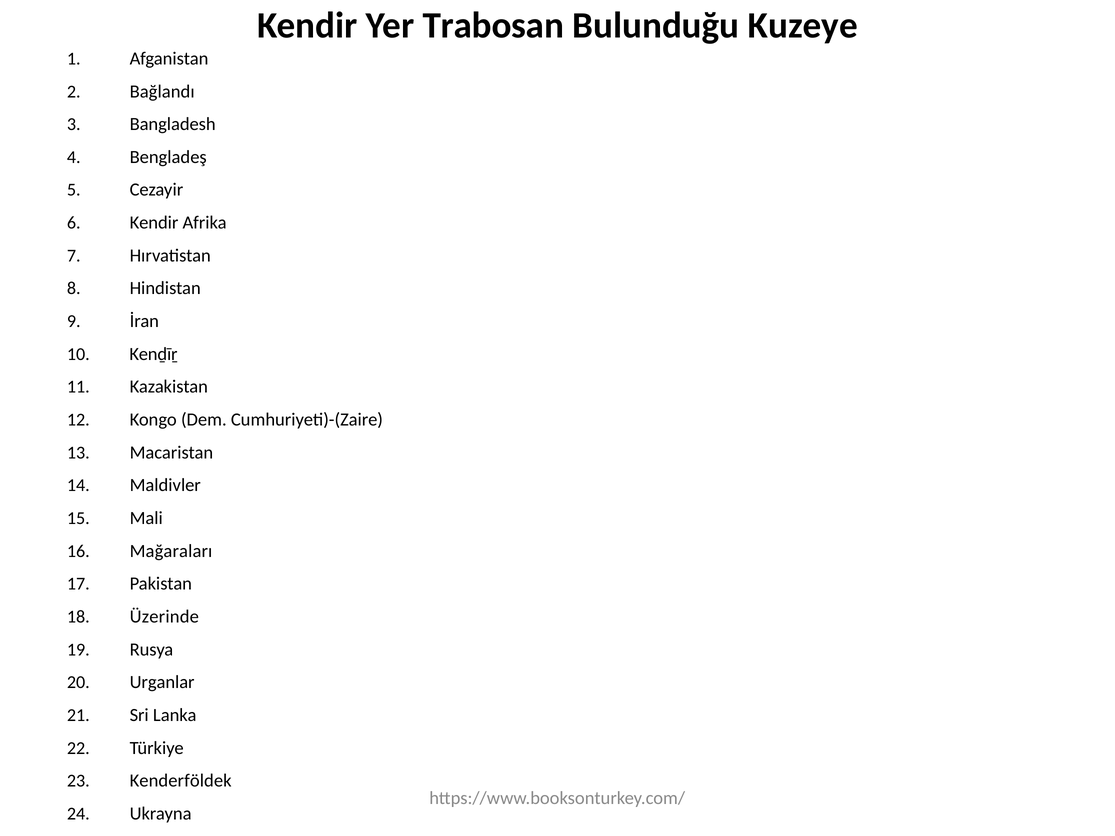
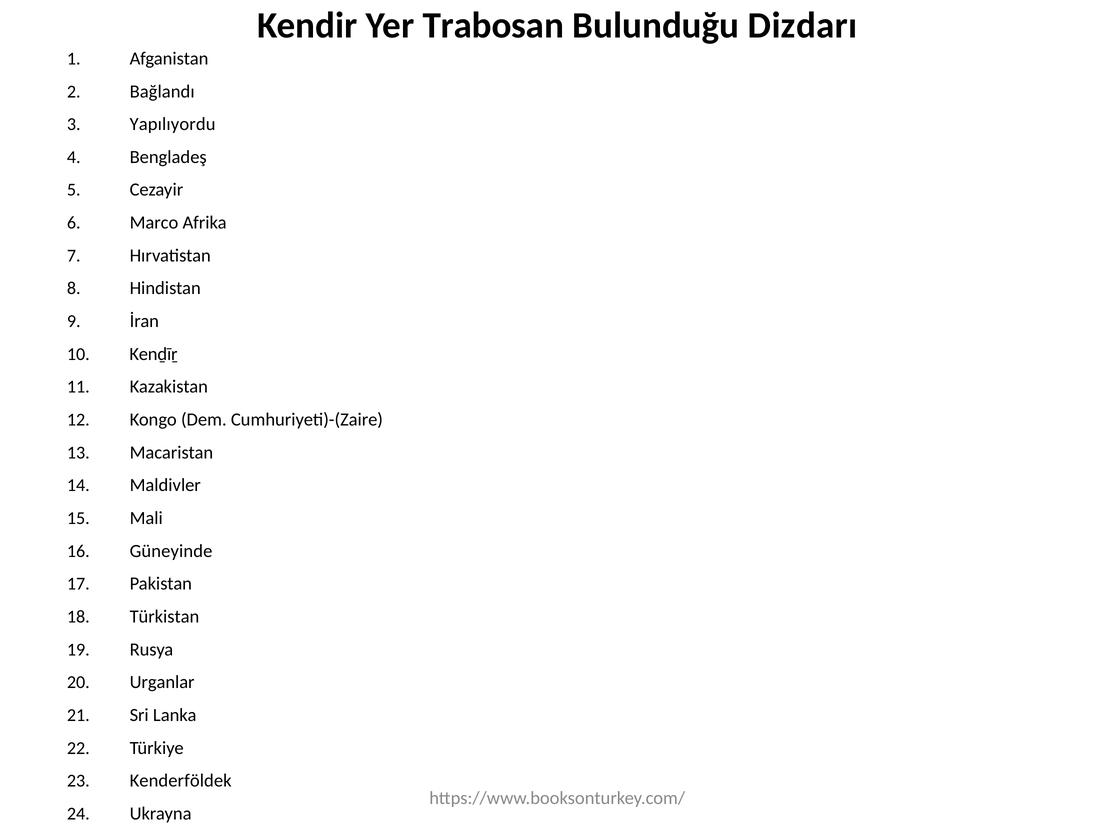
Kuzeye: Kuzeye -> Dizdarı (803, 26)
Bangladesh: Bangladesh -> Yapılıyordu (173, 124)
Kendir: Kendir -> Marco (154, 223)
Mağaraları: Mağaraları -> Güneyinde (171, 551)
Üzerinde: Üzerinde -> Türkistan (164, 617)
